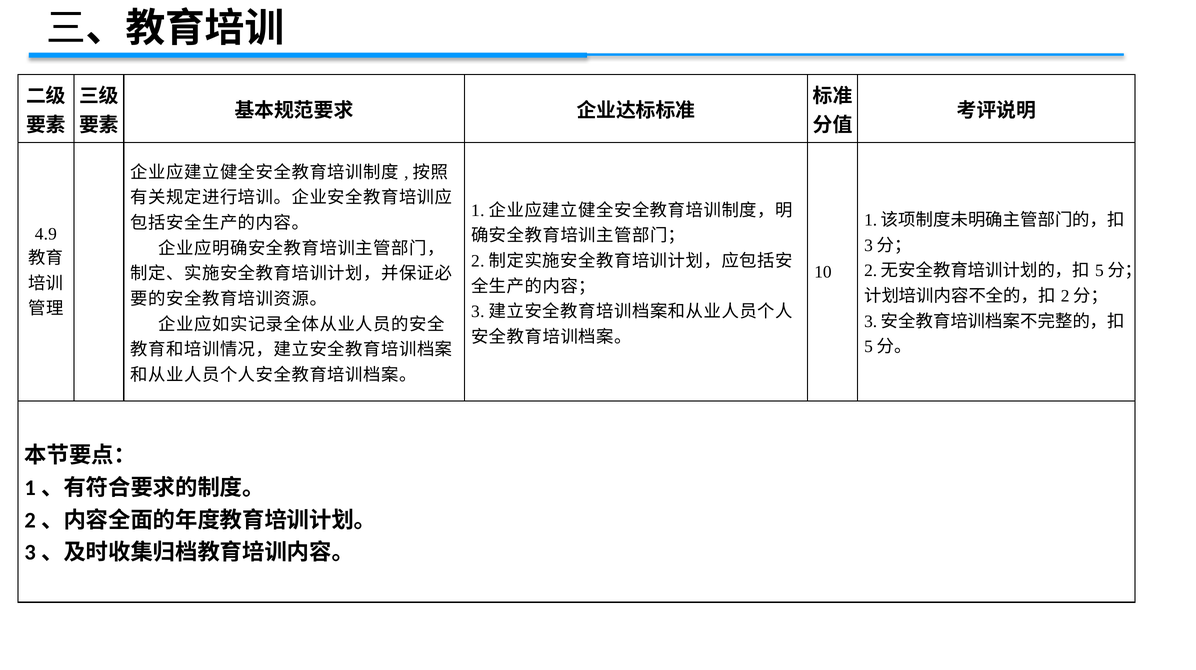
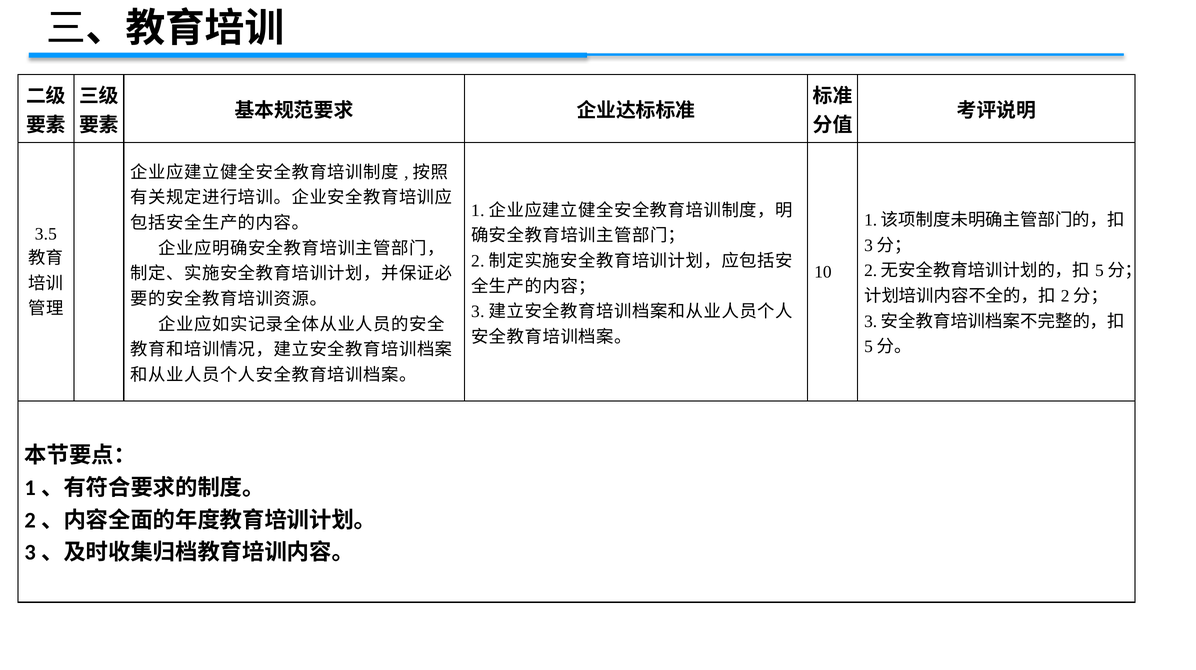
4.9: 4.9 -> 3.5 (46, 234)
